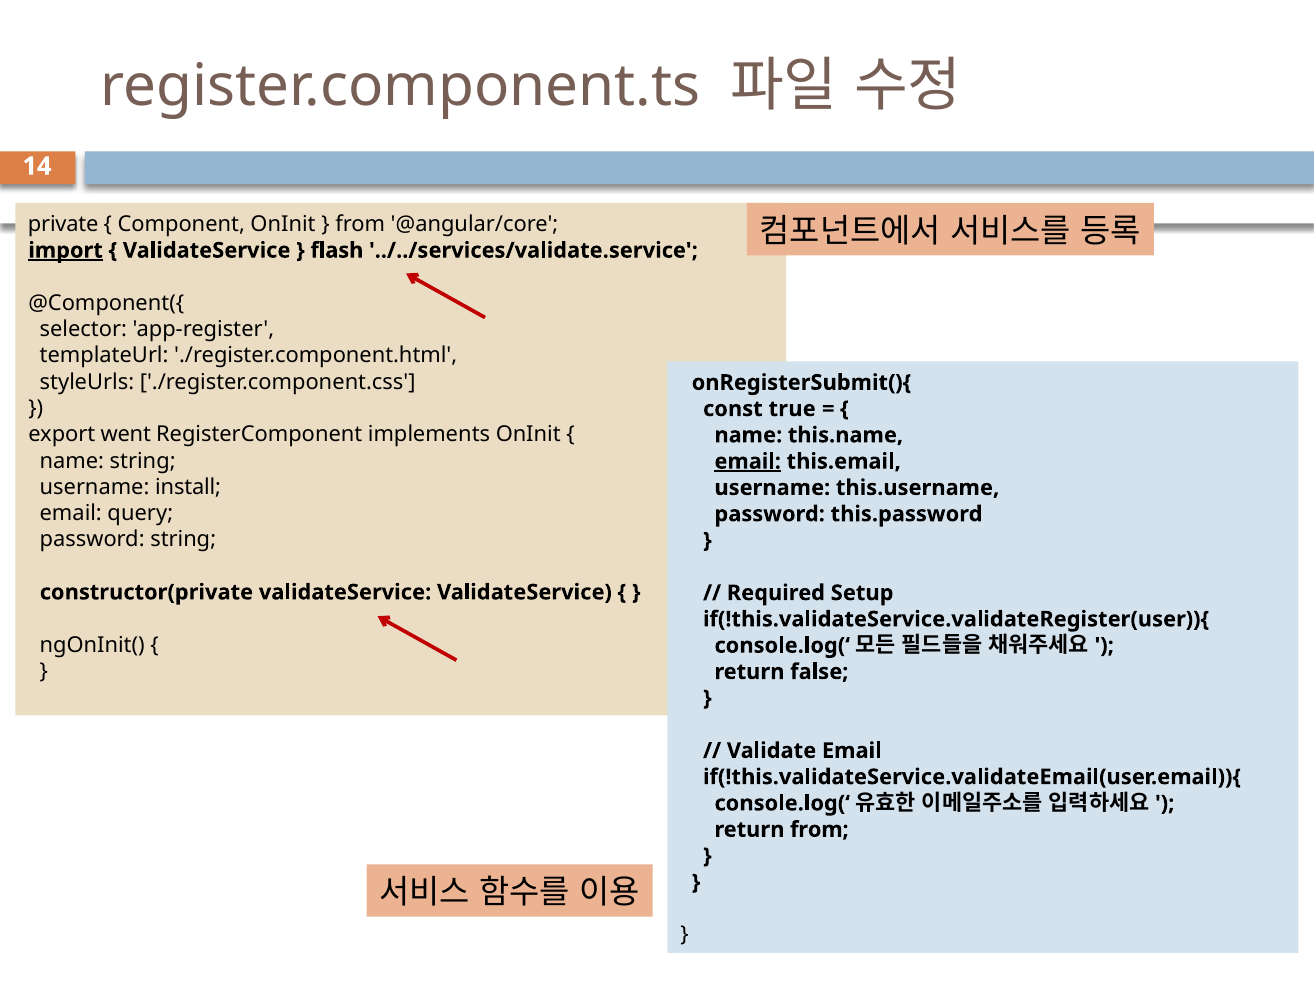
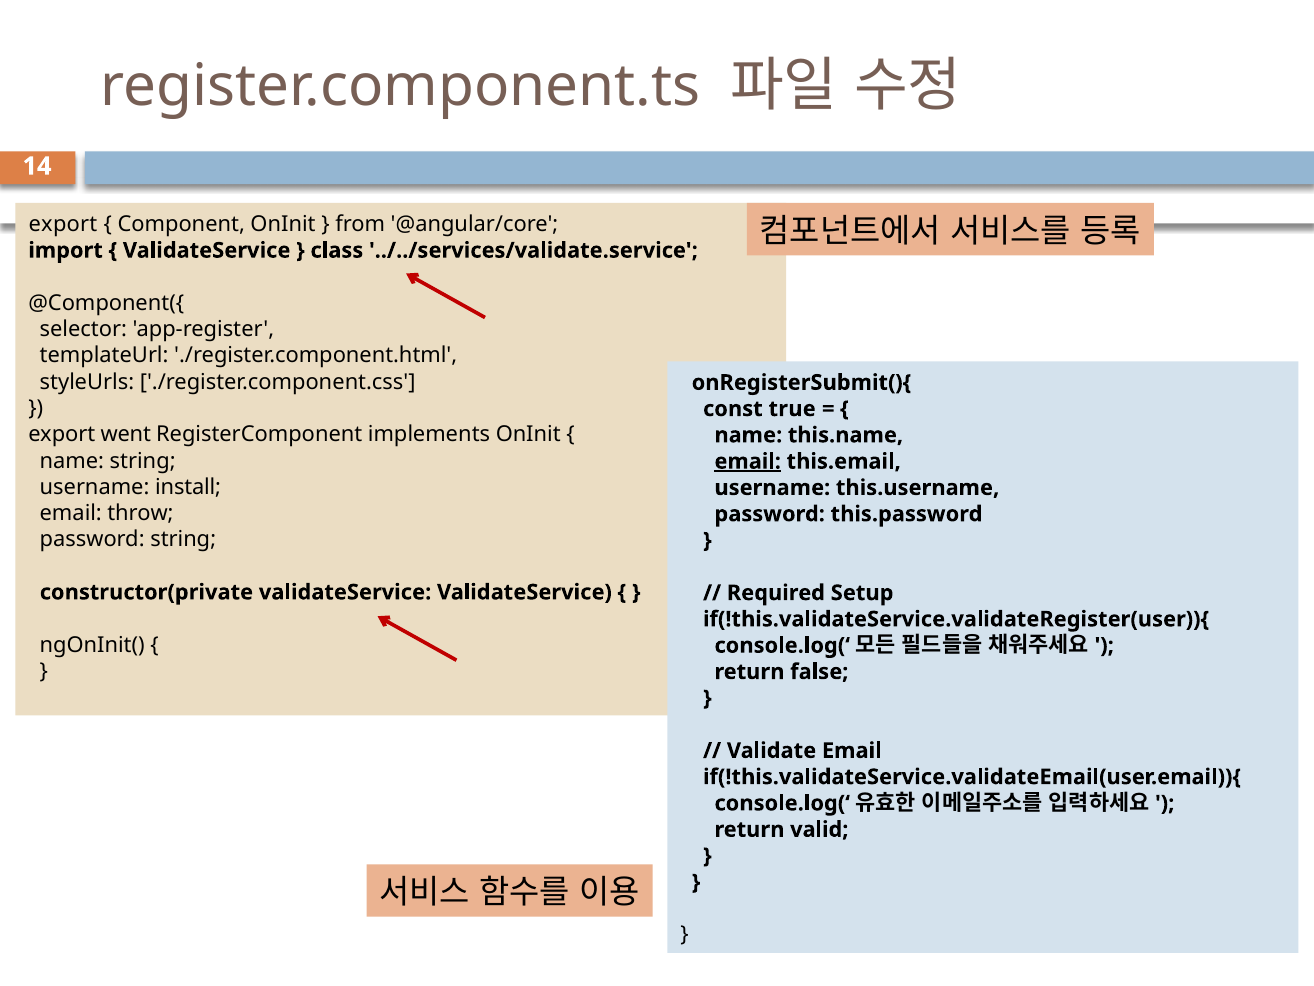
private: private -> export (63, 224)
import underline: present -> none (66, 250)
flash: flash -> class (337, 250)
query: query -> throw (140, 513)
return from: from -> valid (819, 829)
